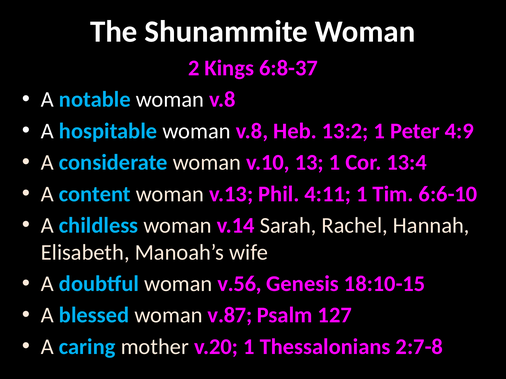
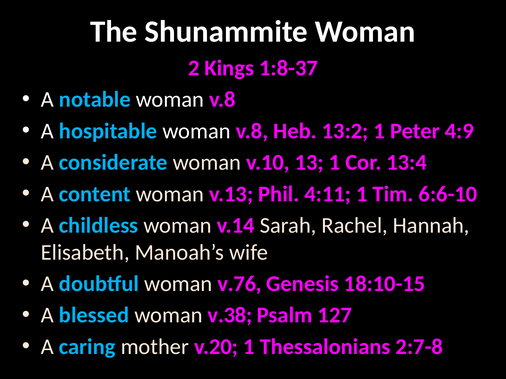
6:8-37: 6:8-37 -> 1:8-37 (288, 68)
v.56: v.56 -> v.76 (240, 284)
v.87: v.87 -> v.38 (230, 316)
